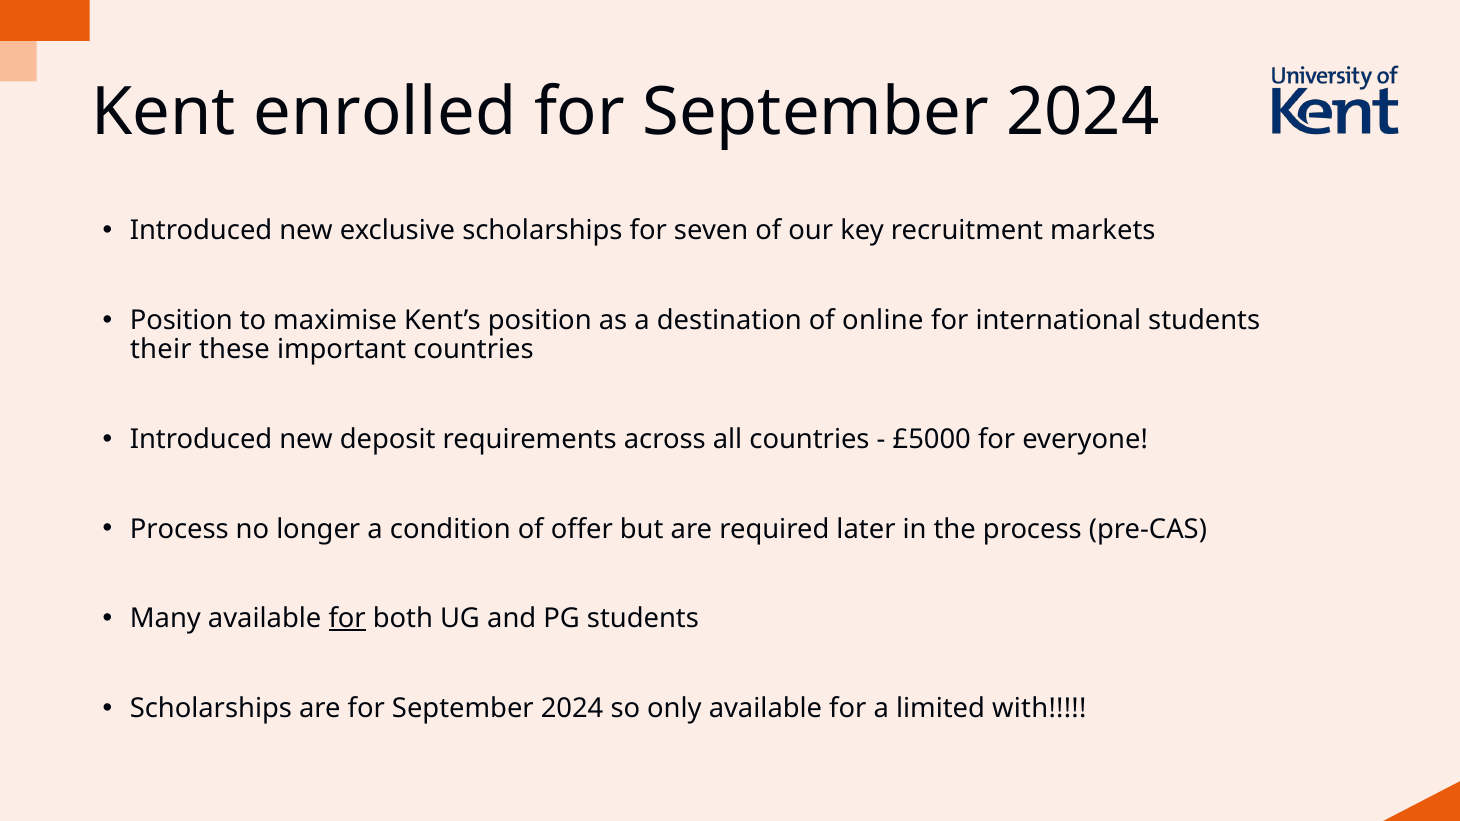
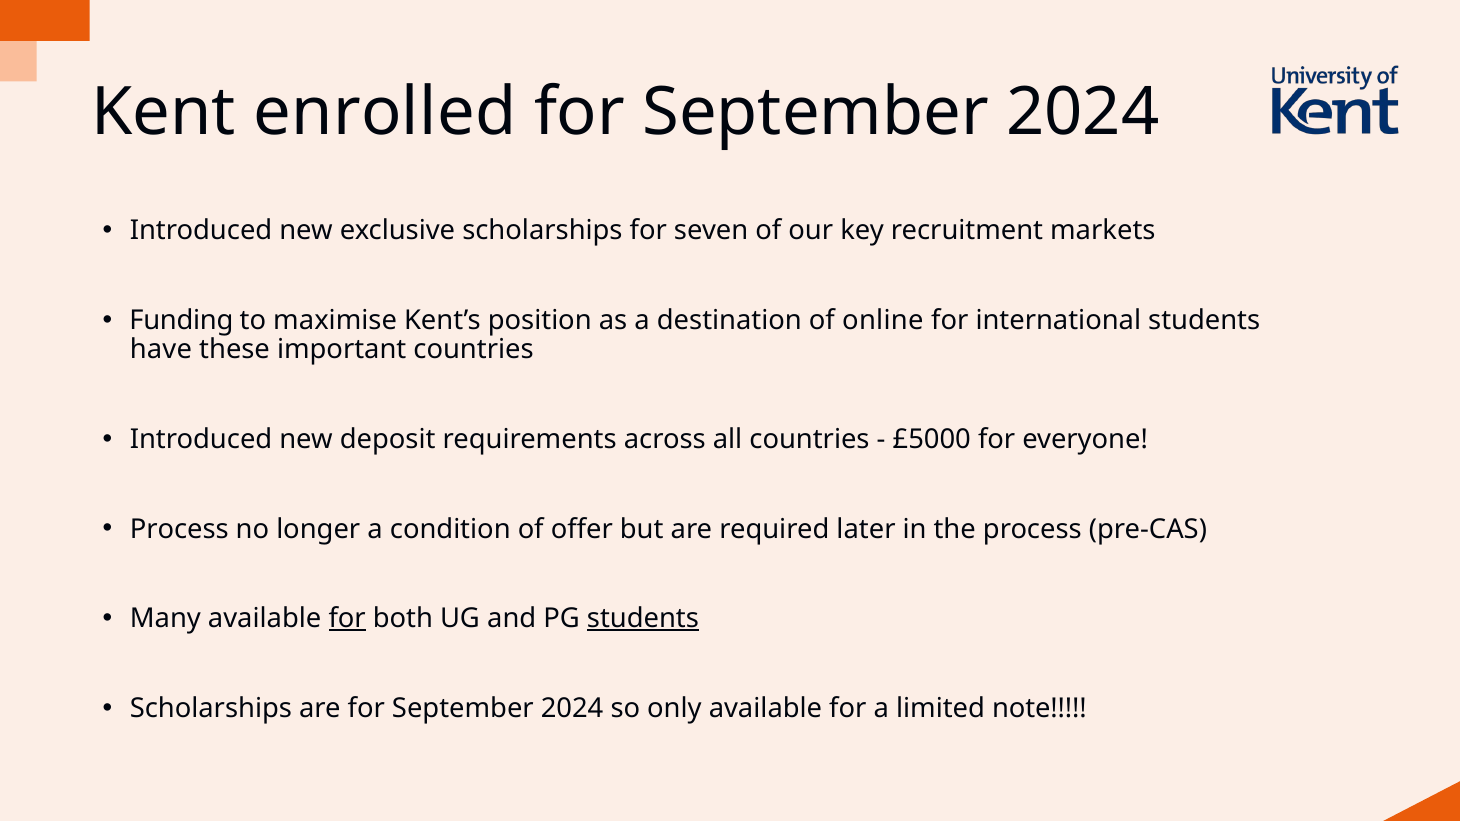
Position: Position -> Funding (181, 320)
their: their -> have (161, 350)
students underline: none -> present (643, 619)
with: with -> note (1039, 708)
